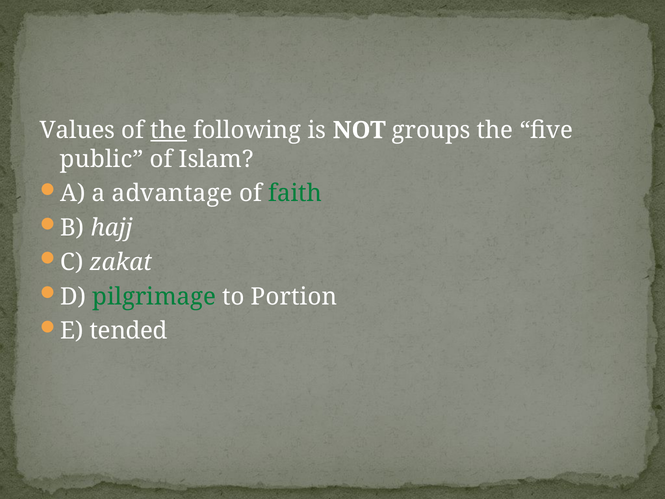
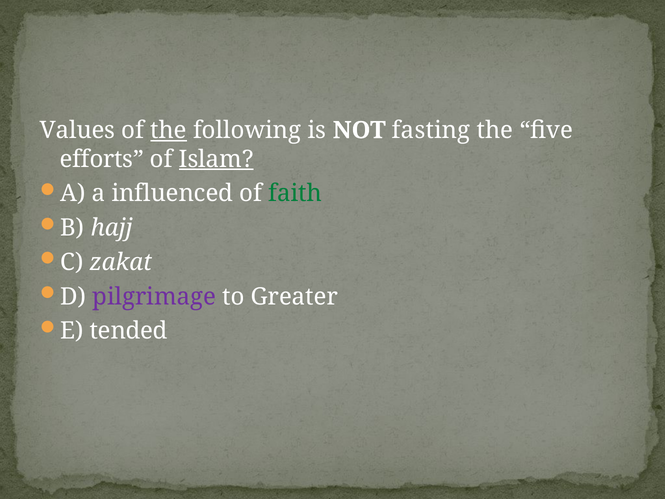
groups: groups -> fasting (431, 130)
public: public -> efforts (102, 159)
Islam underline: none -> present (216, 159)
advantage: advantage -> influenced (172, 193)
pilgrimage colour: green -> purple (154, 296)
Portion: Portion -> Greater (294, 296)
